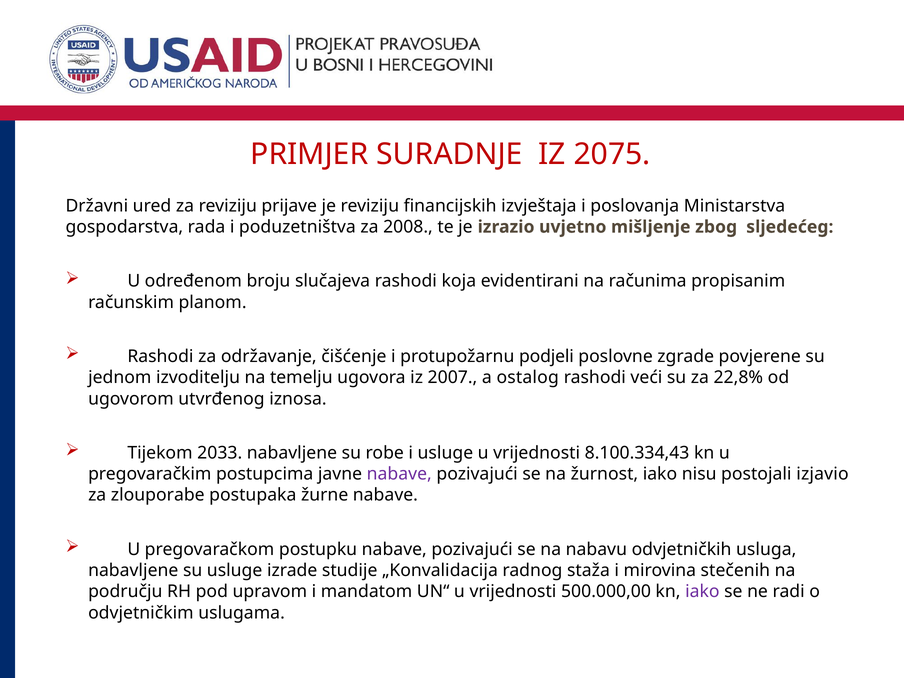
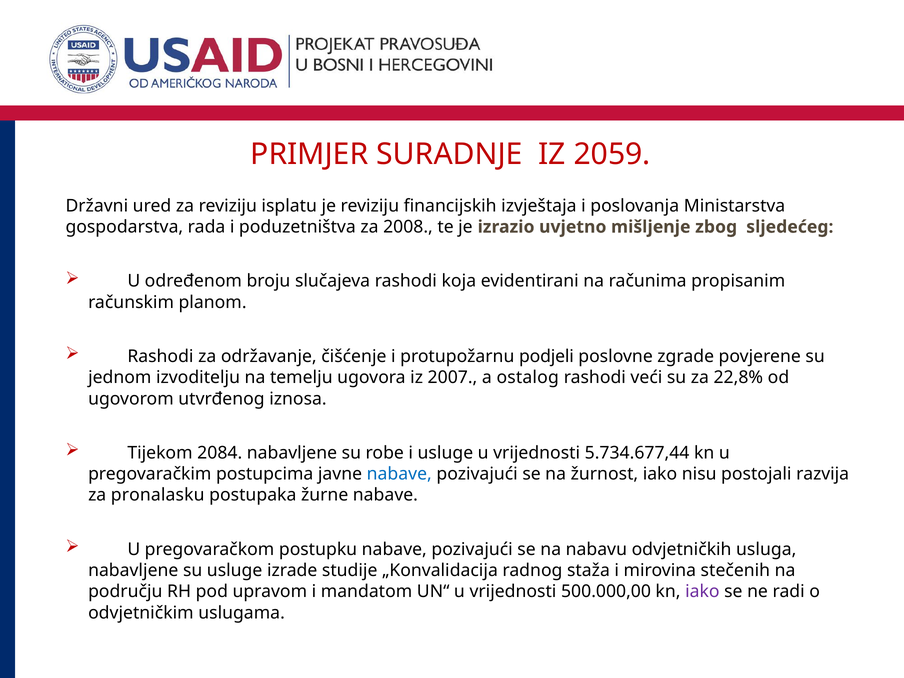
2075: 2075 -> 2059 (612, 154)
prijave: prijave -> isplatu (289, 206)
2033: 2033 -> 2084 (220, 453)
8.100.334,43: 8.100.334,43 -> 5.734.677,44 (637, 453)
nabave colour: purple -> blue (399, 474)
izjavio: izjavio -> razvija (823, 474)
zlouporabe: zlouporabe -> pronalasku (158, 495)
